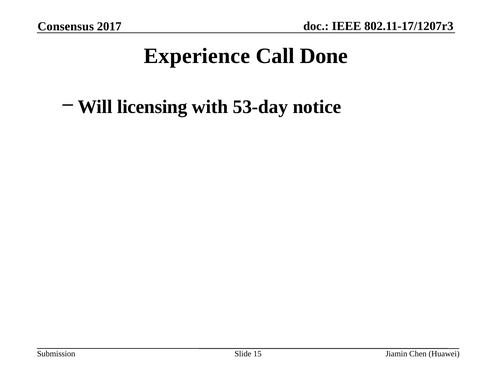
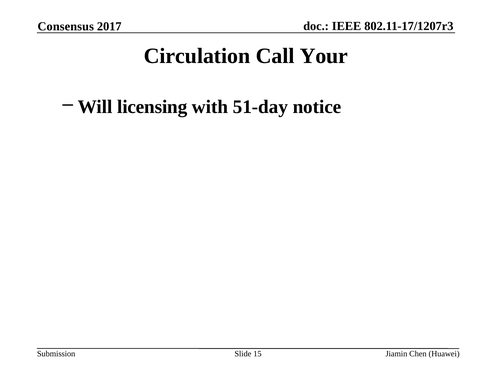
Experience: Experience -> Circulation (197, 56)
Done: Done -> Your (324, 56)
53-day: 53-day -> 51-day (260, 107)
